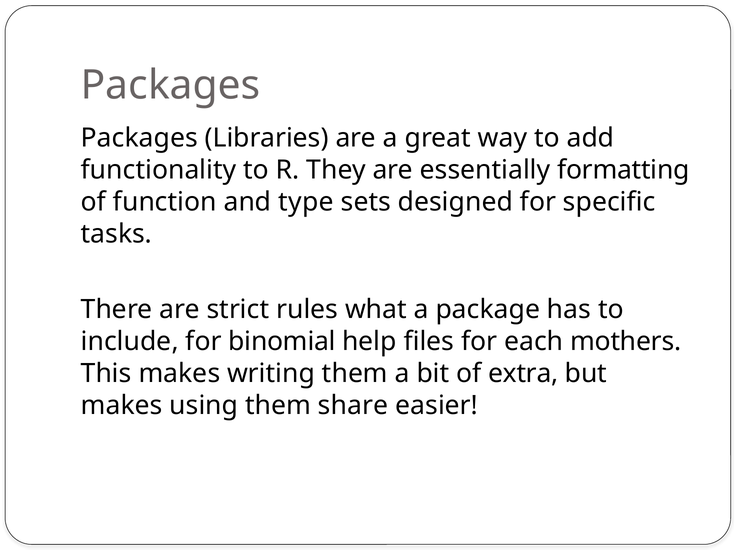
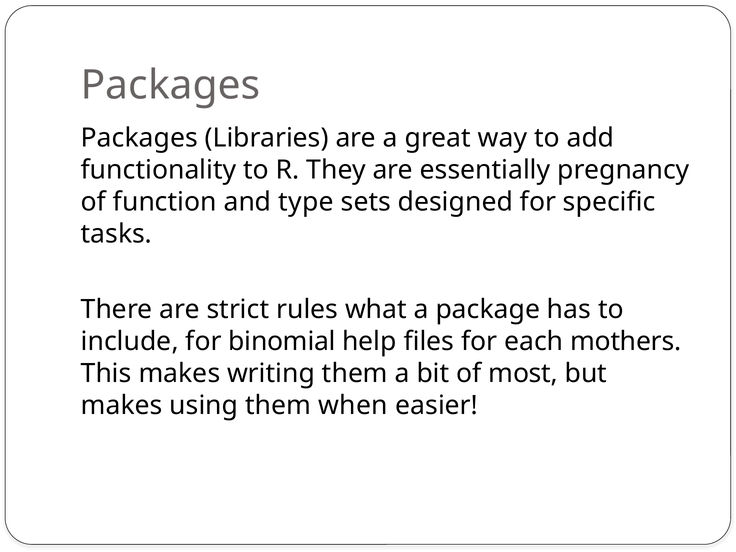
formatting: formatting -> pregnancy (623, 170)
extra: extra -> most (523, 374)
share: share -> when (353, 406)
